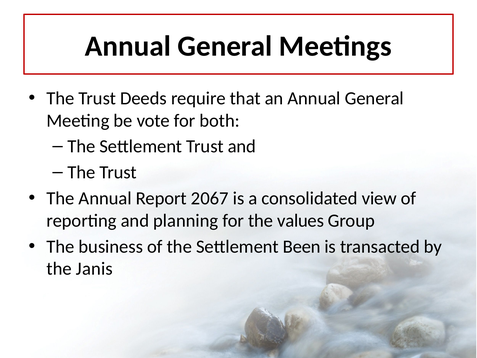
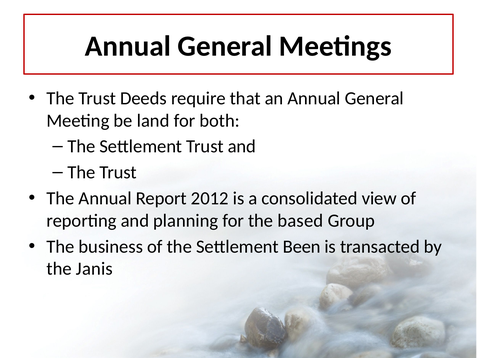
vote: vote -> land (153, 120)
2067: 2067 -> 2012 (210, 198)
values: values -> based (300, 220)
